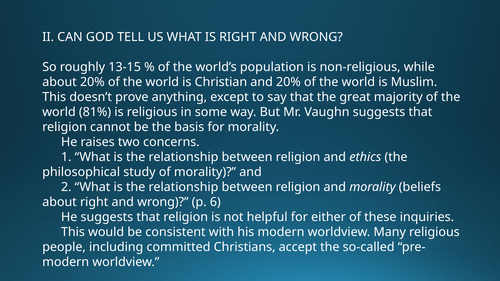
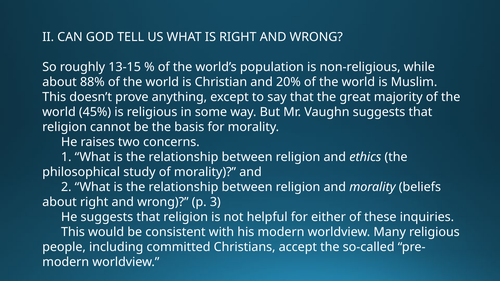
about 20%: 20% -> 88% (92, 82)
81%: 81% -> 45% (95, 112)
6: 6 -> 3 (215, 202)
